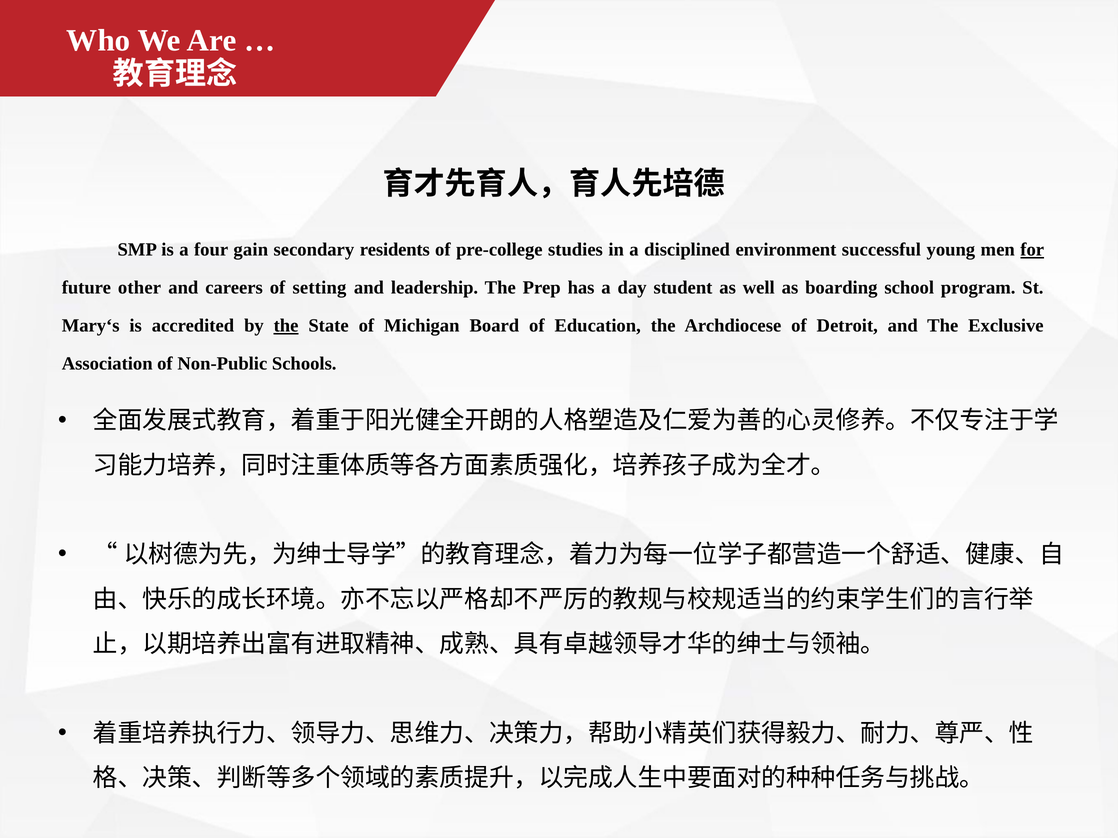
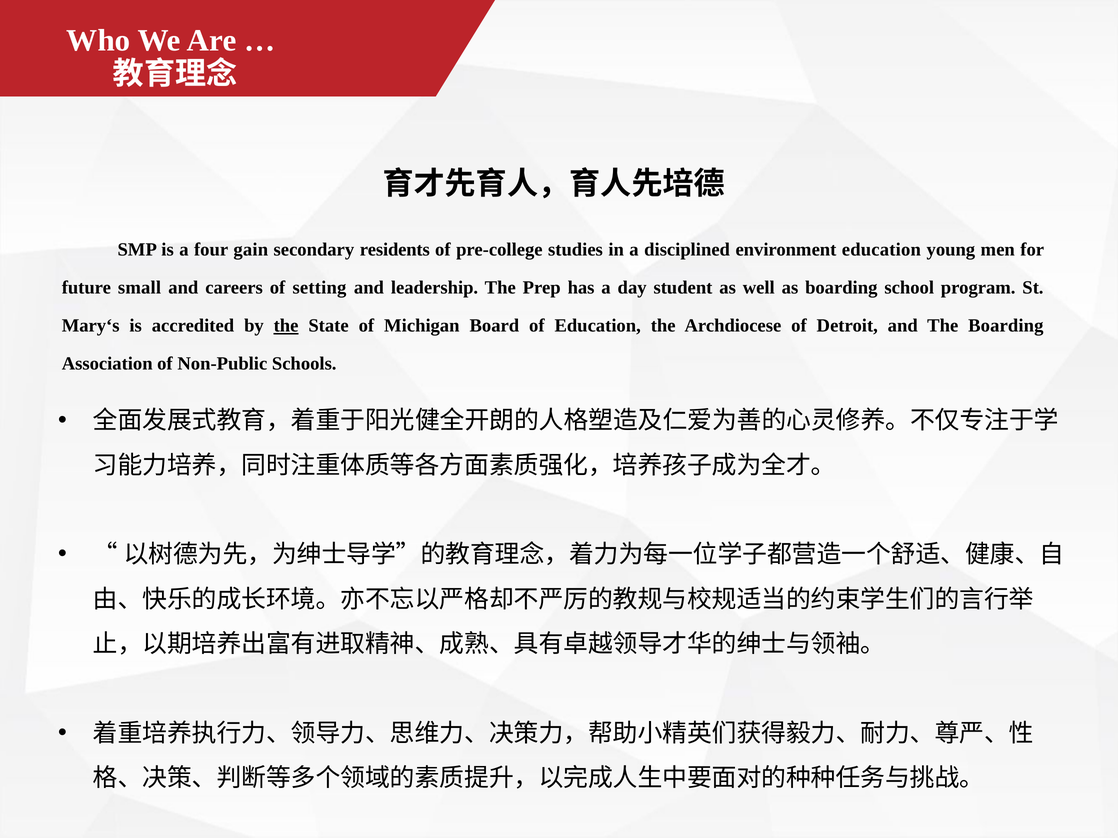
environment successful: successful -> education (881, 250)
for underline: present -> none (1032, 250)
other: other -> small (140, 288)
The Exclusive: Exclusive -> Boarding (1006, 326)
